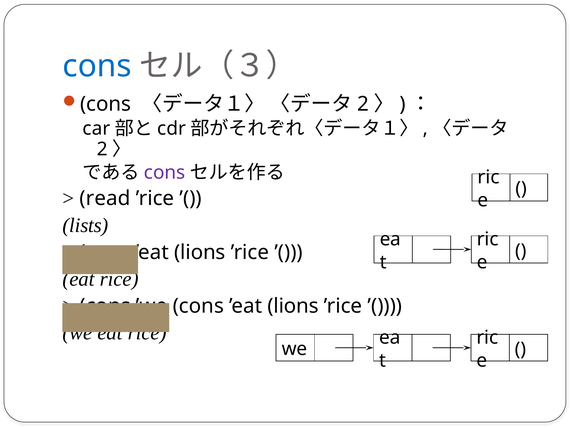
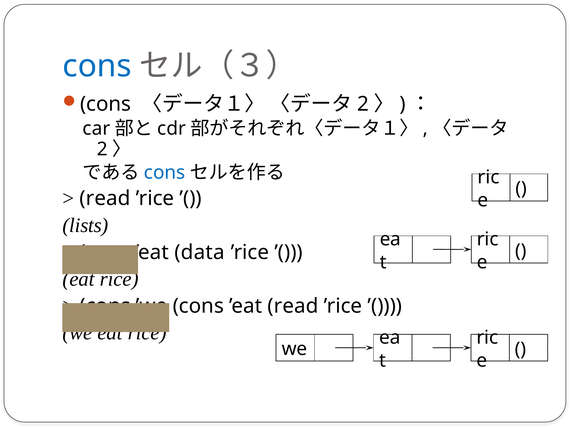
cons colour: purple -> blue (165, 172)
lions: lions -> data (200, 252)
lions: lions -> read (293, 306)
